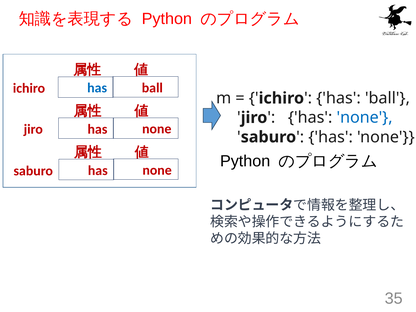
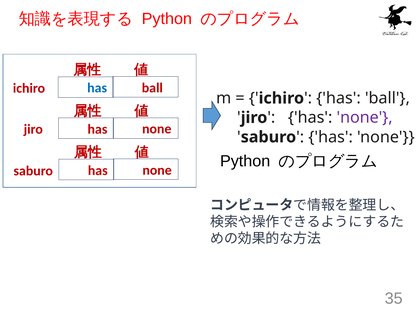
none colour: blue -> purple (365, 118)
